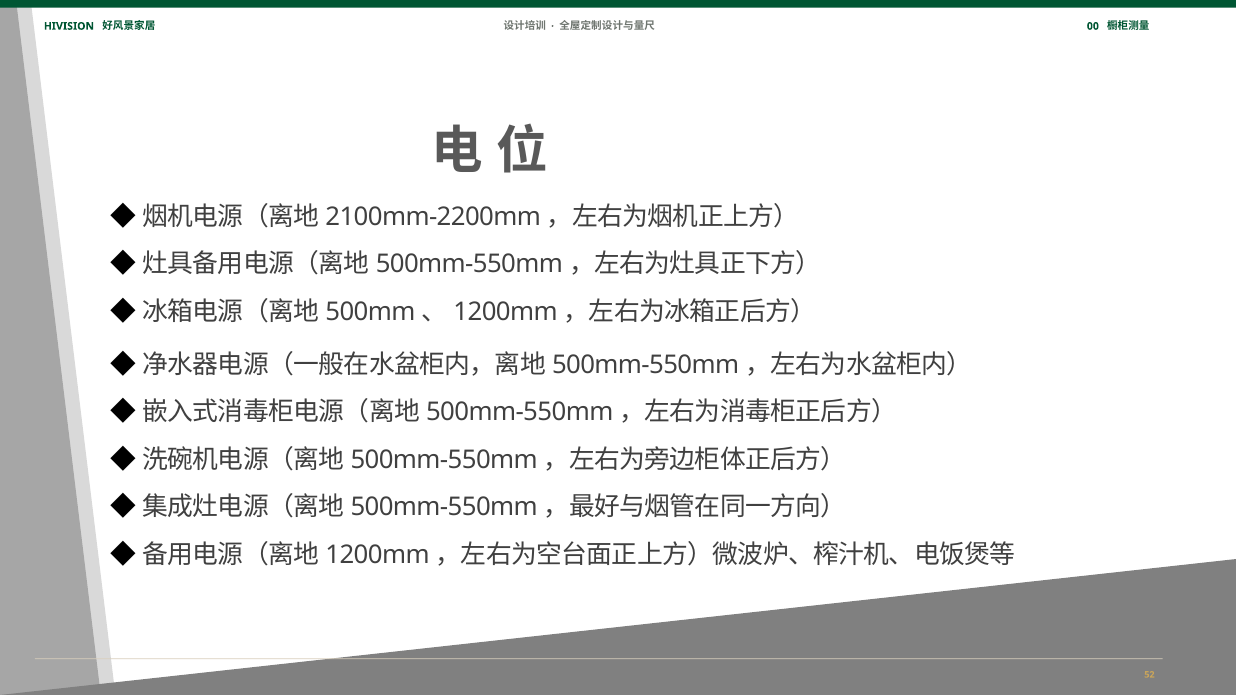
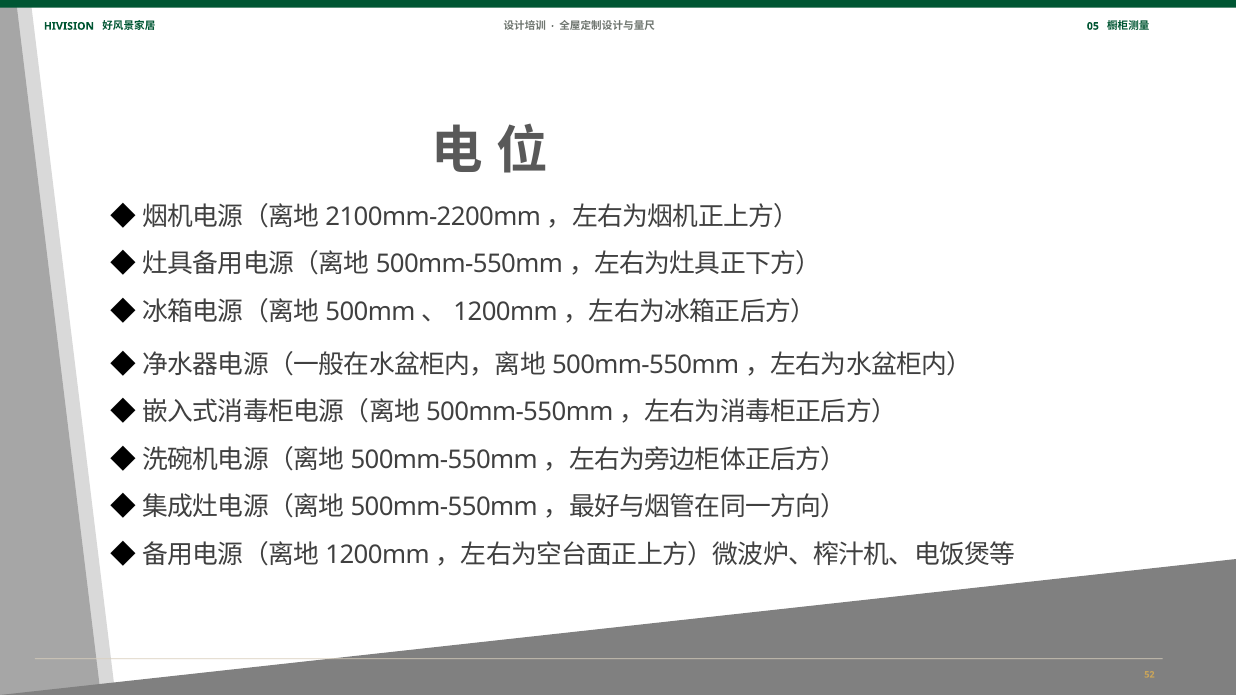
00: 00 -> 05 (1093, 26)
